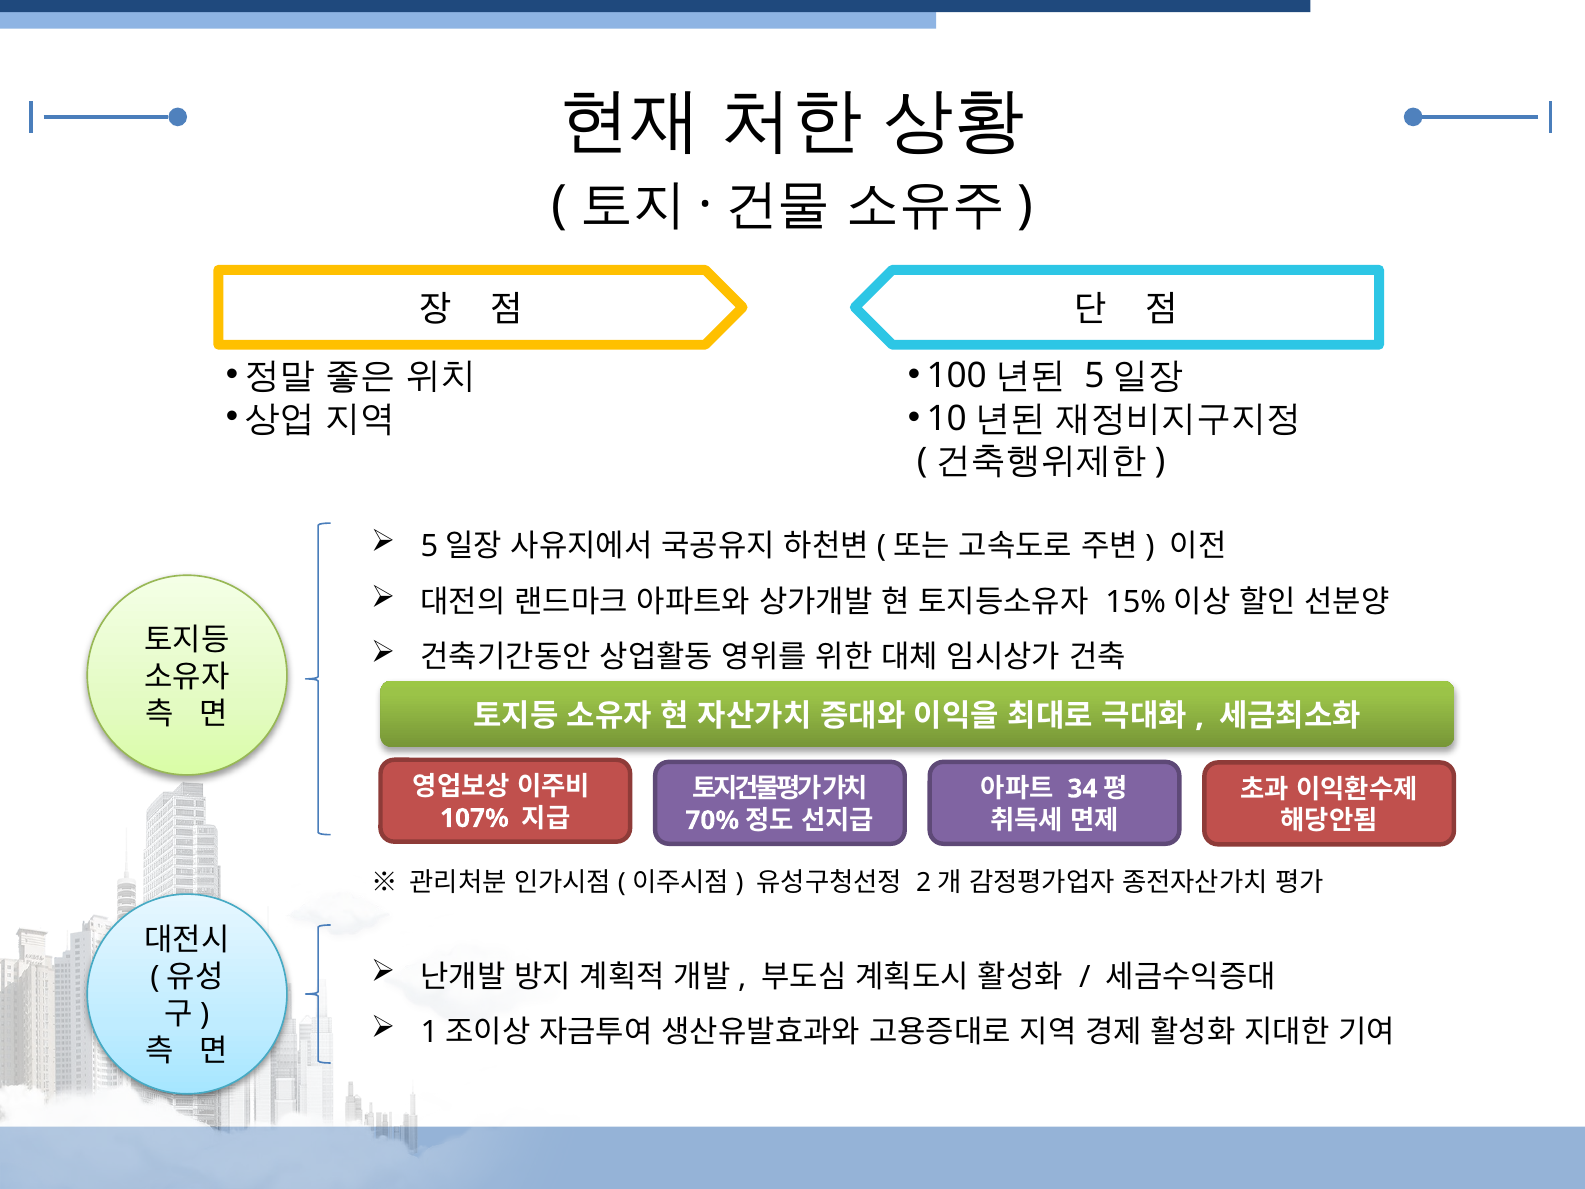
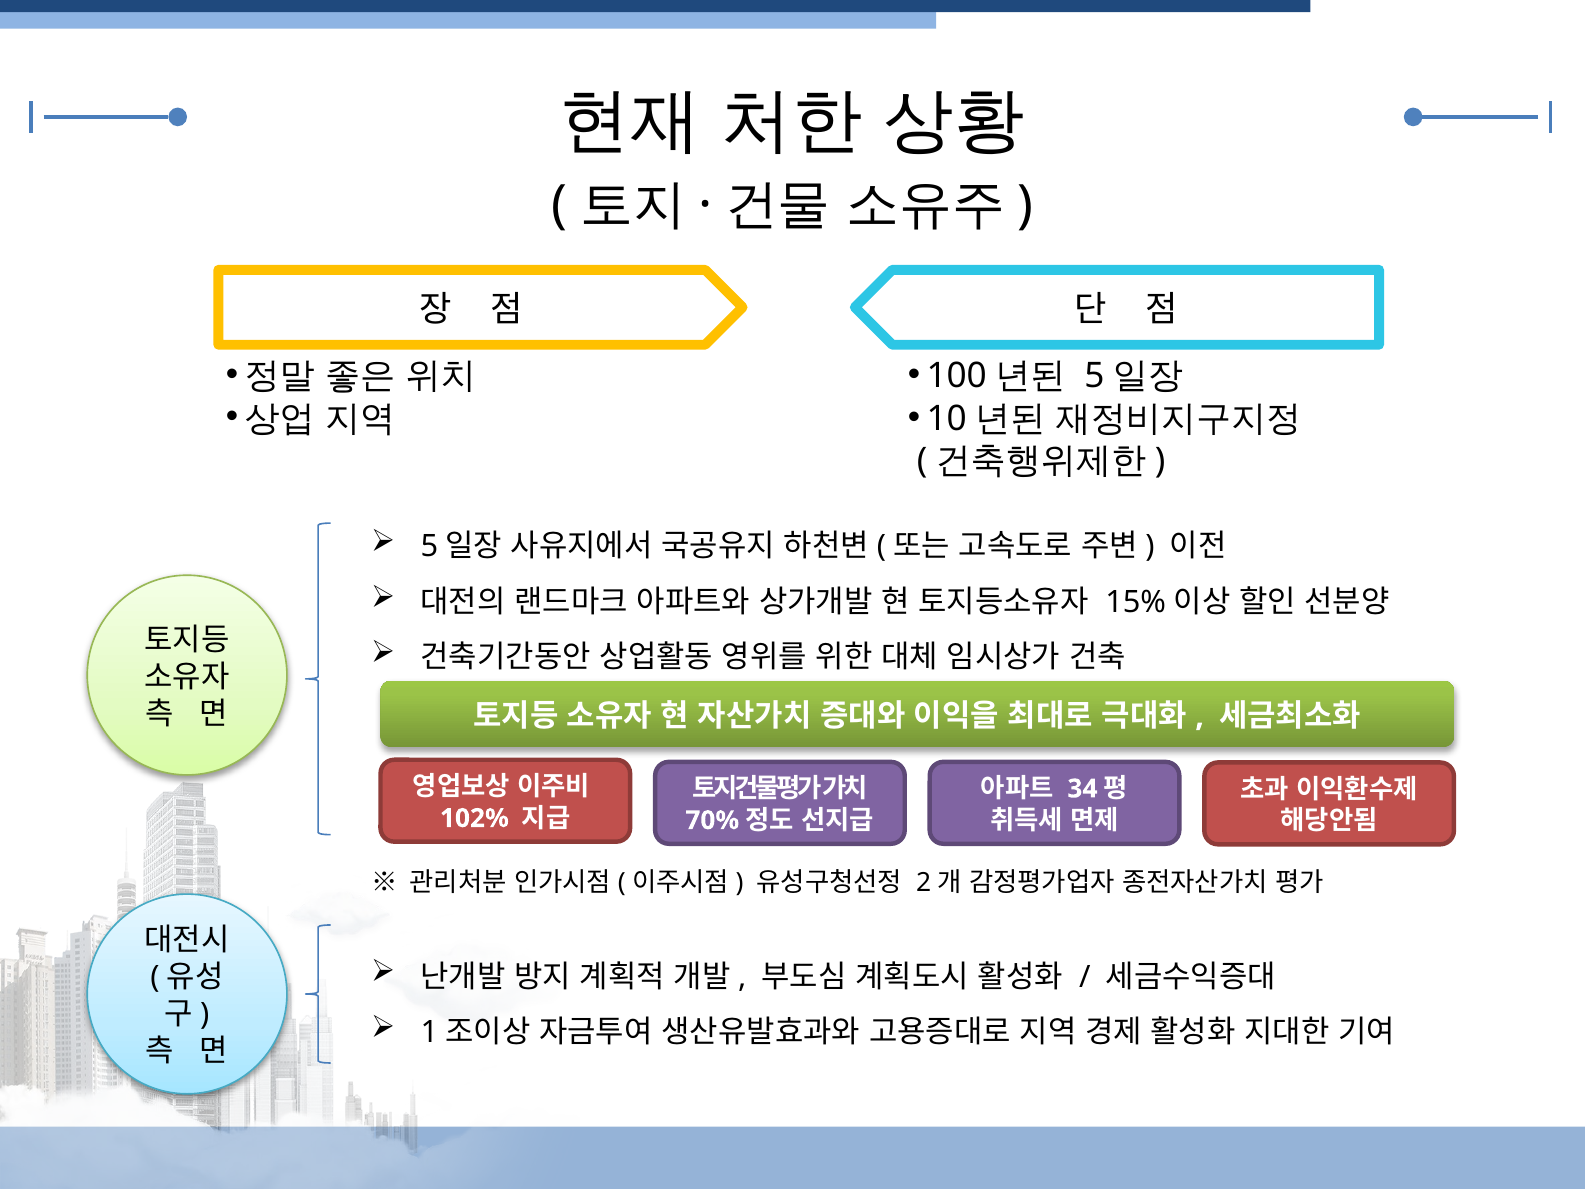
107%: 107% -> 102% (474, 818)
